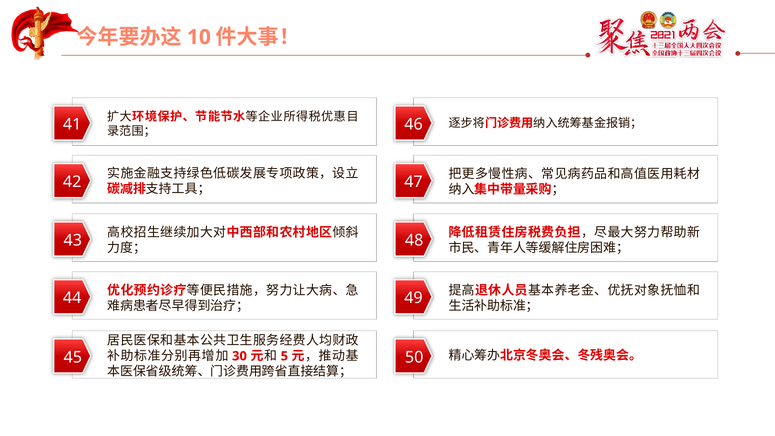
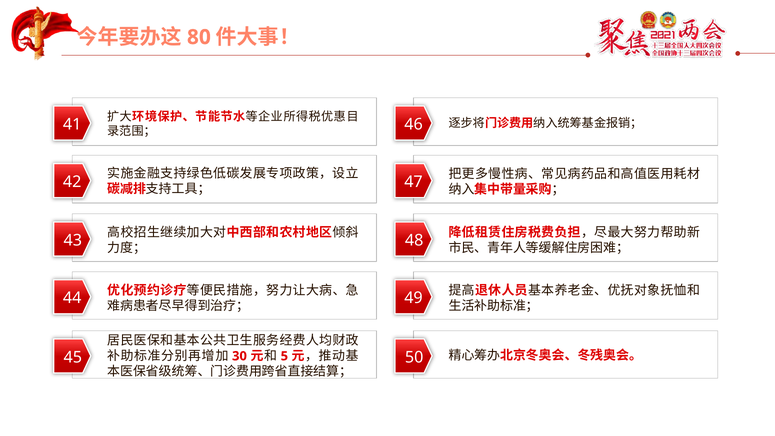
10: 10 -> 80 (199, 37)
